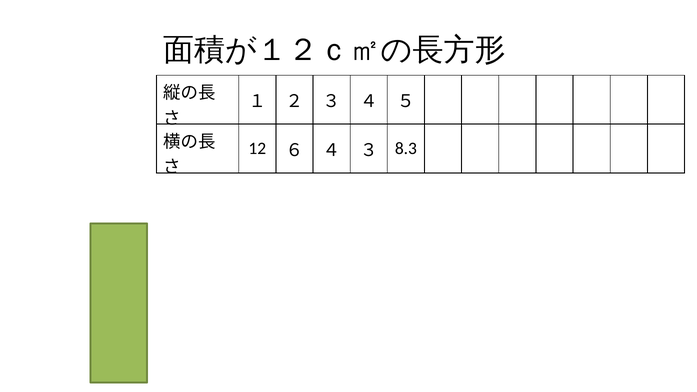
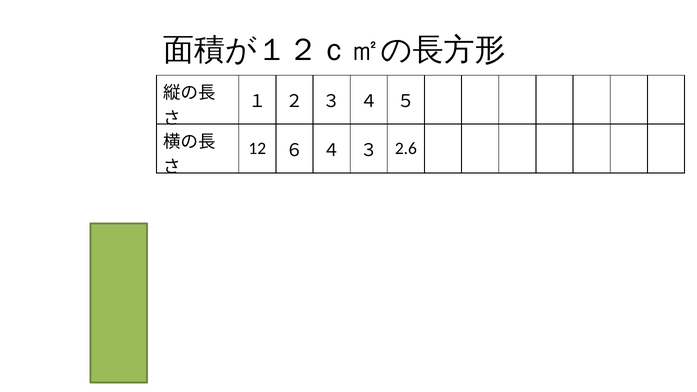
8.3: 8.3 -> 2.6 (406, 149)
